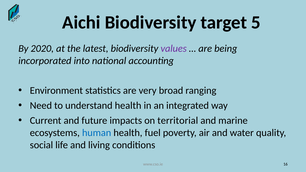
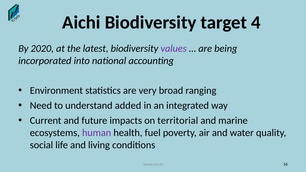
5: 5 -> 4 (256, 23)
understand health: health -> added (128, 106)
human colour: blue -> purple (97, 133)
